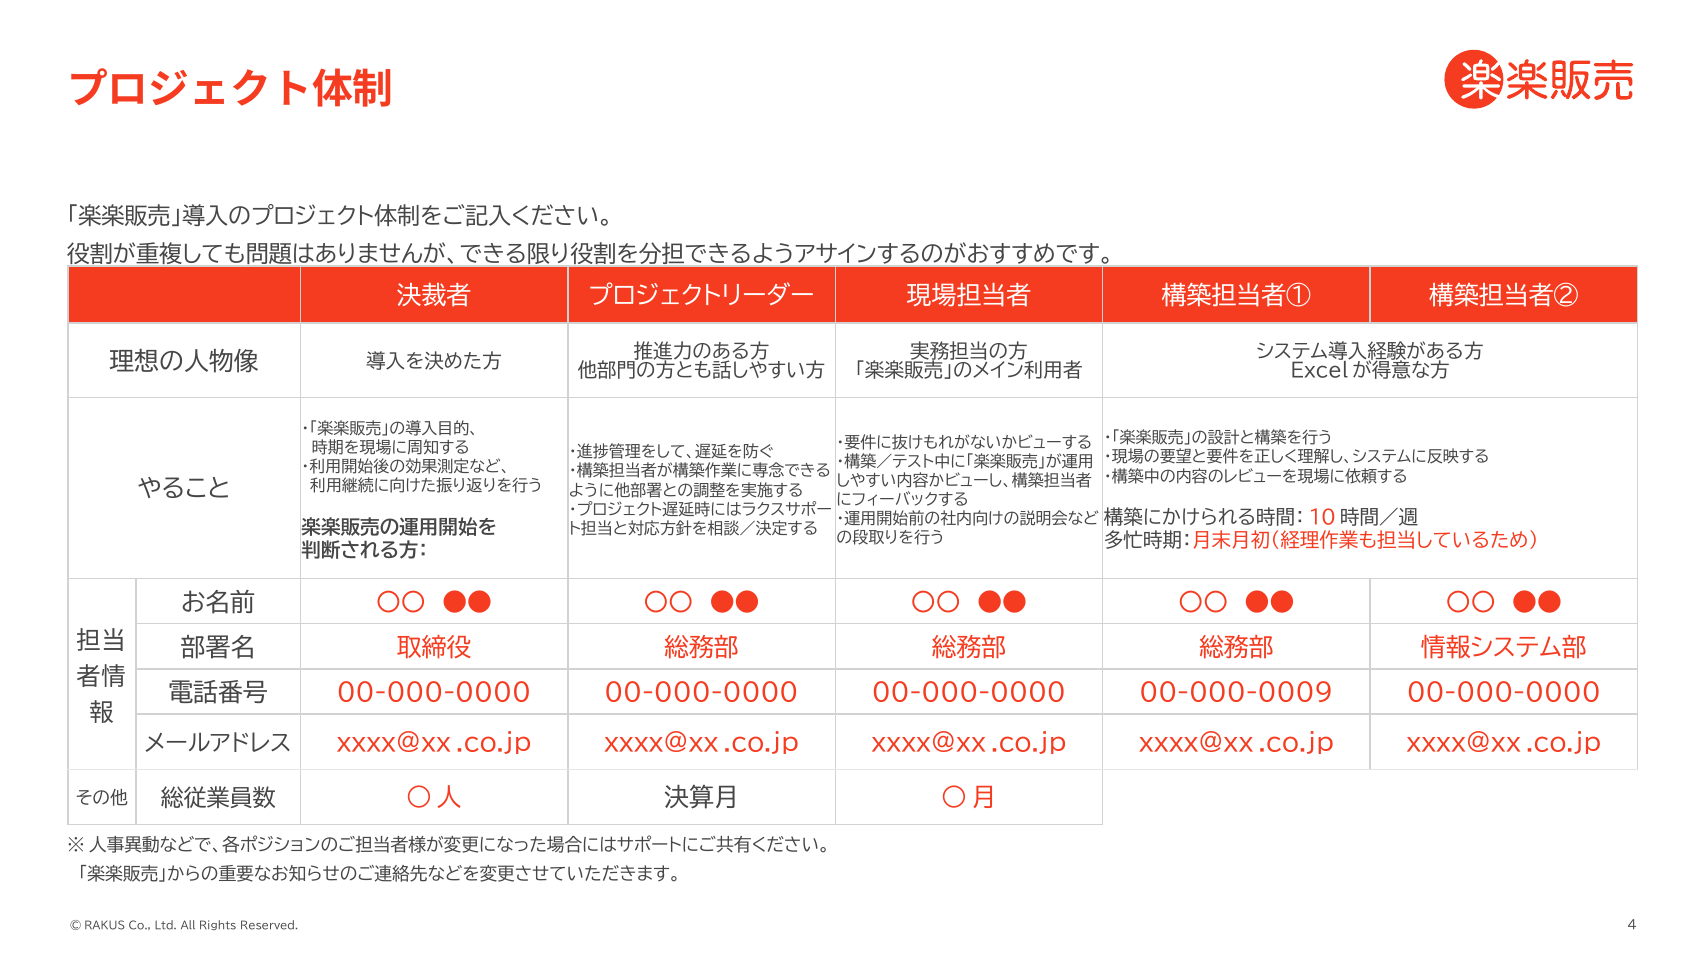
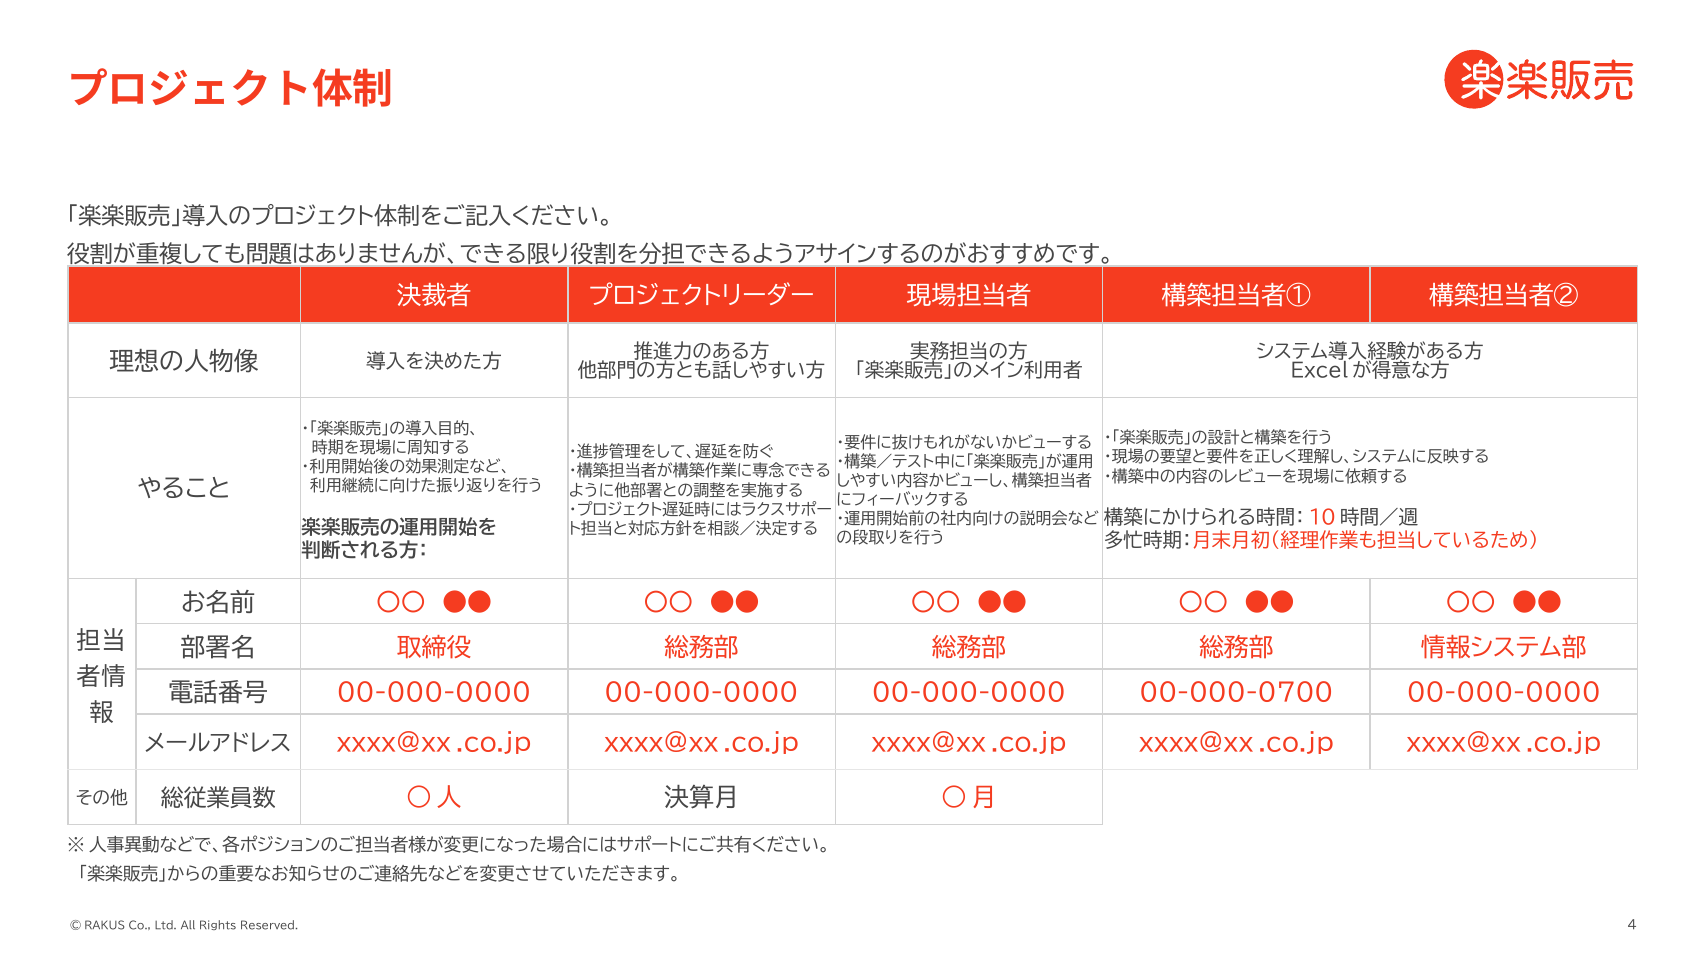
00-000-0009: 00-000-0009 -> 00-000-0700 (1236, 694)
